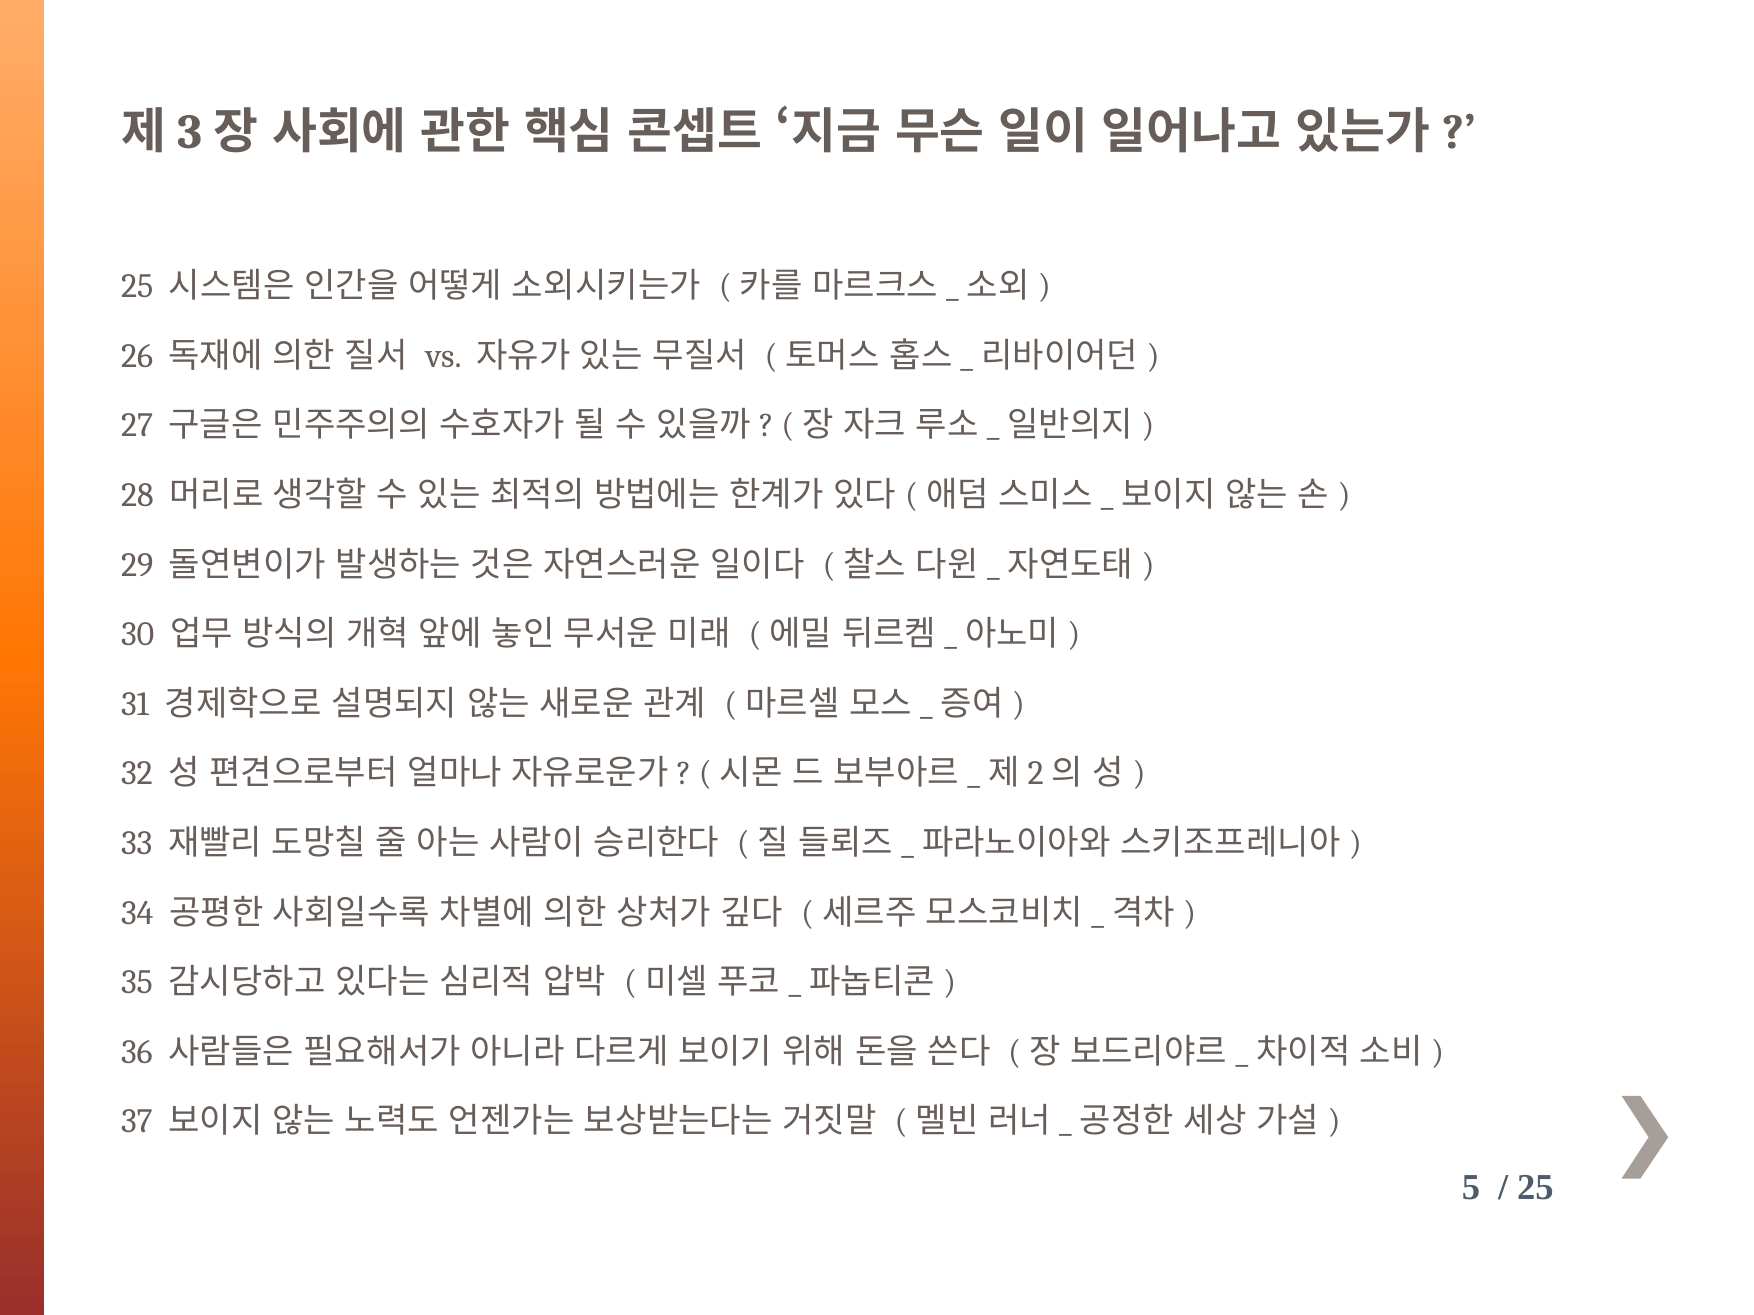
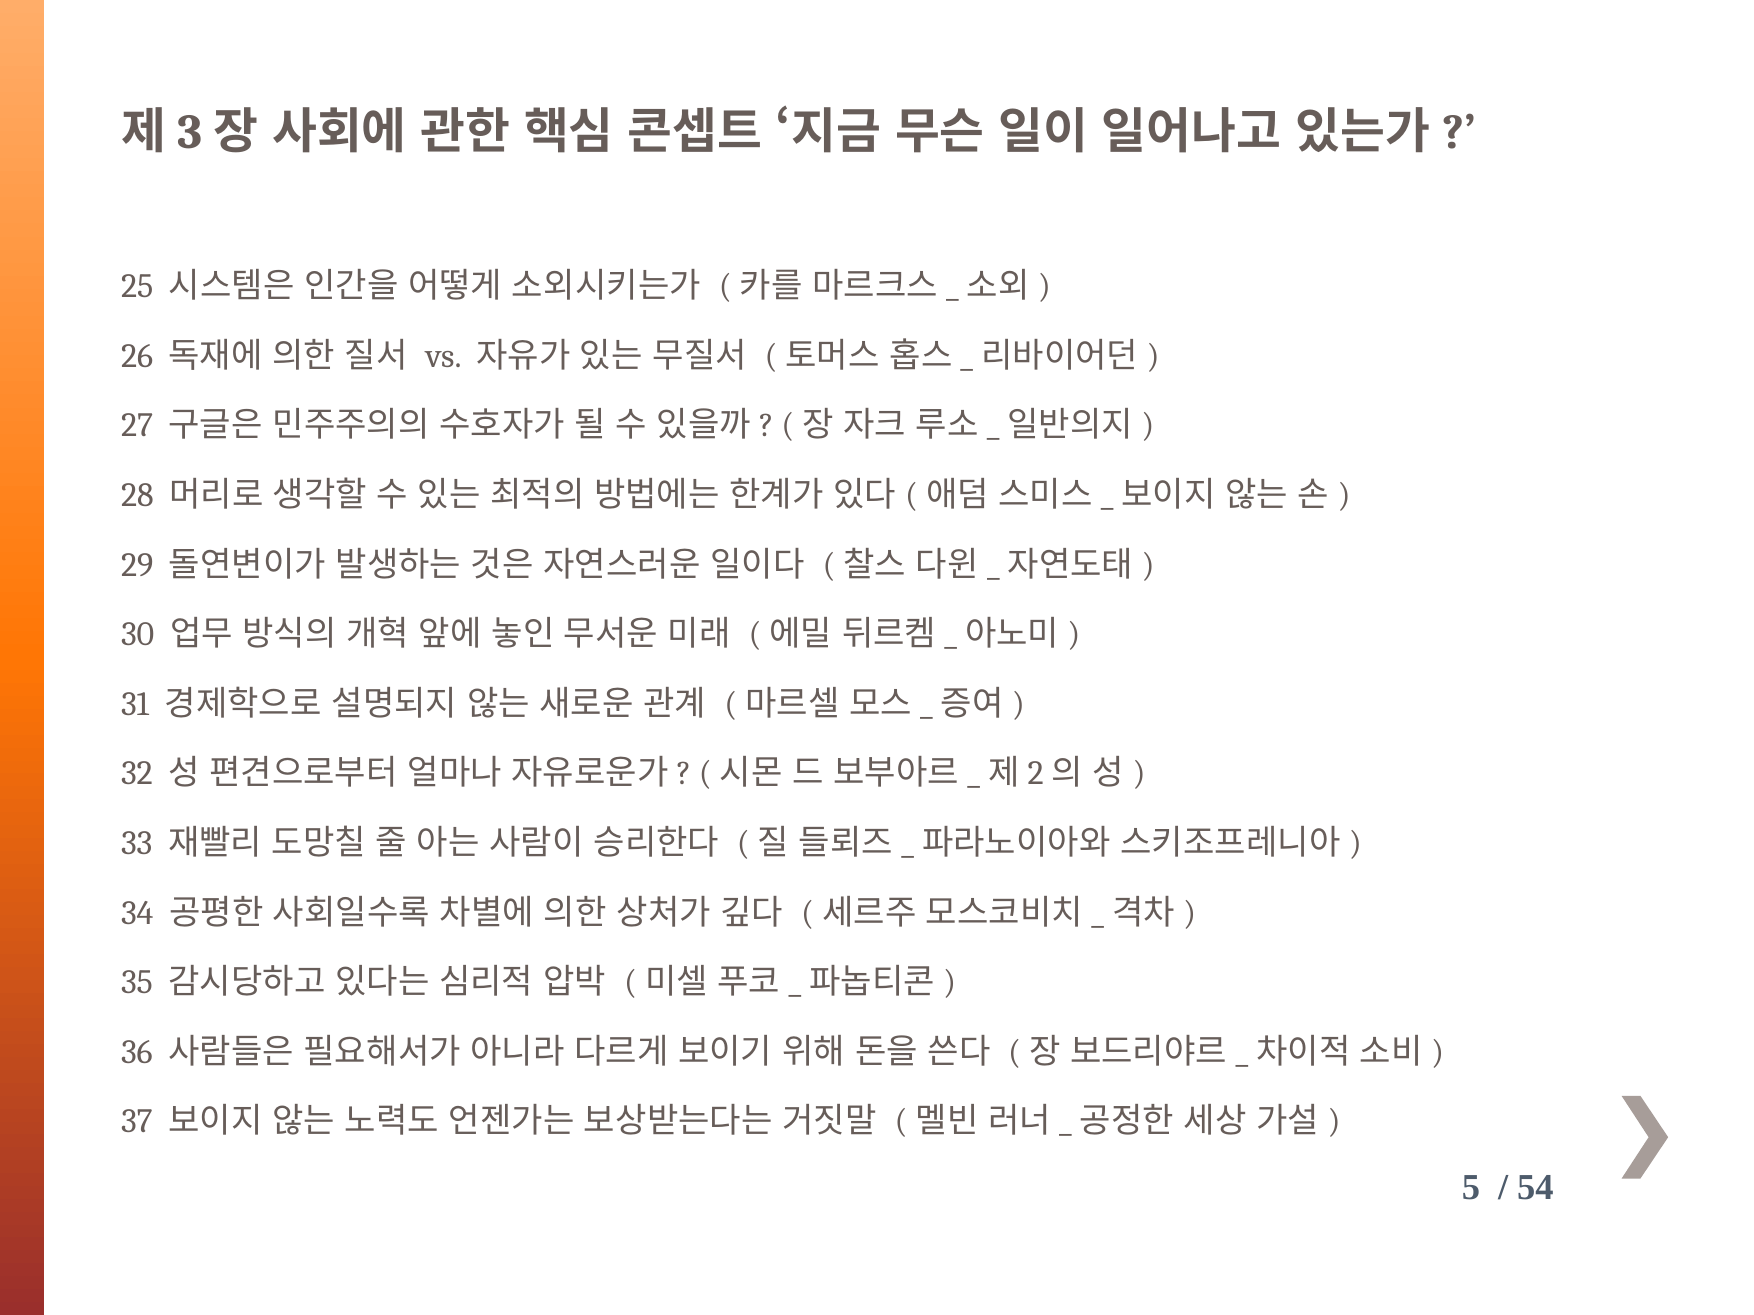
25: 25 -> 54 (1535, 1188)
